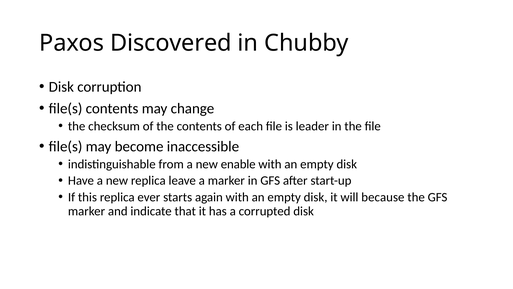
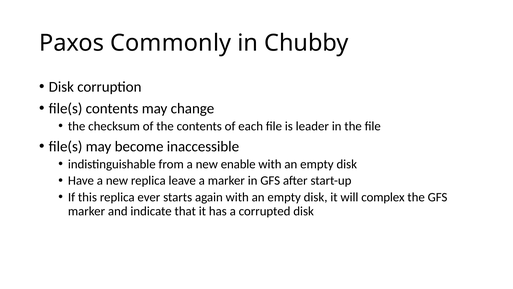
Discovered: Discovered -> Commonly (171, 43)
because: because -> complex (383, 197)
